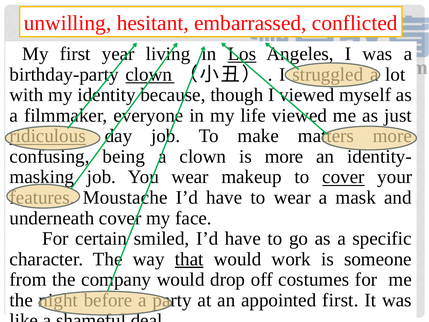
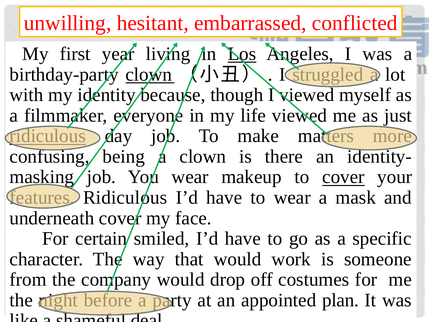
is more: more -> there (284, 156)
Moustache: Moustache -> Ridiculous (125, 197)
that underline: present -> none (189, 259)
appointed first: first -> plan (341, 300)
